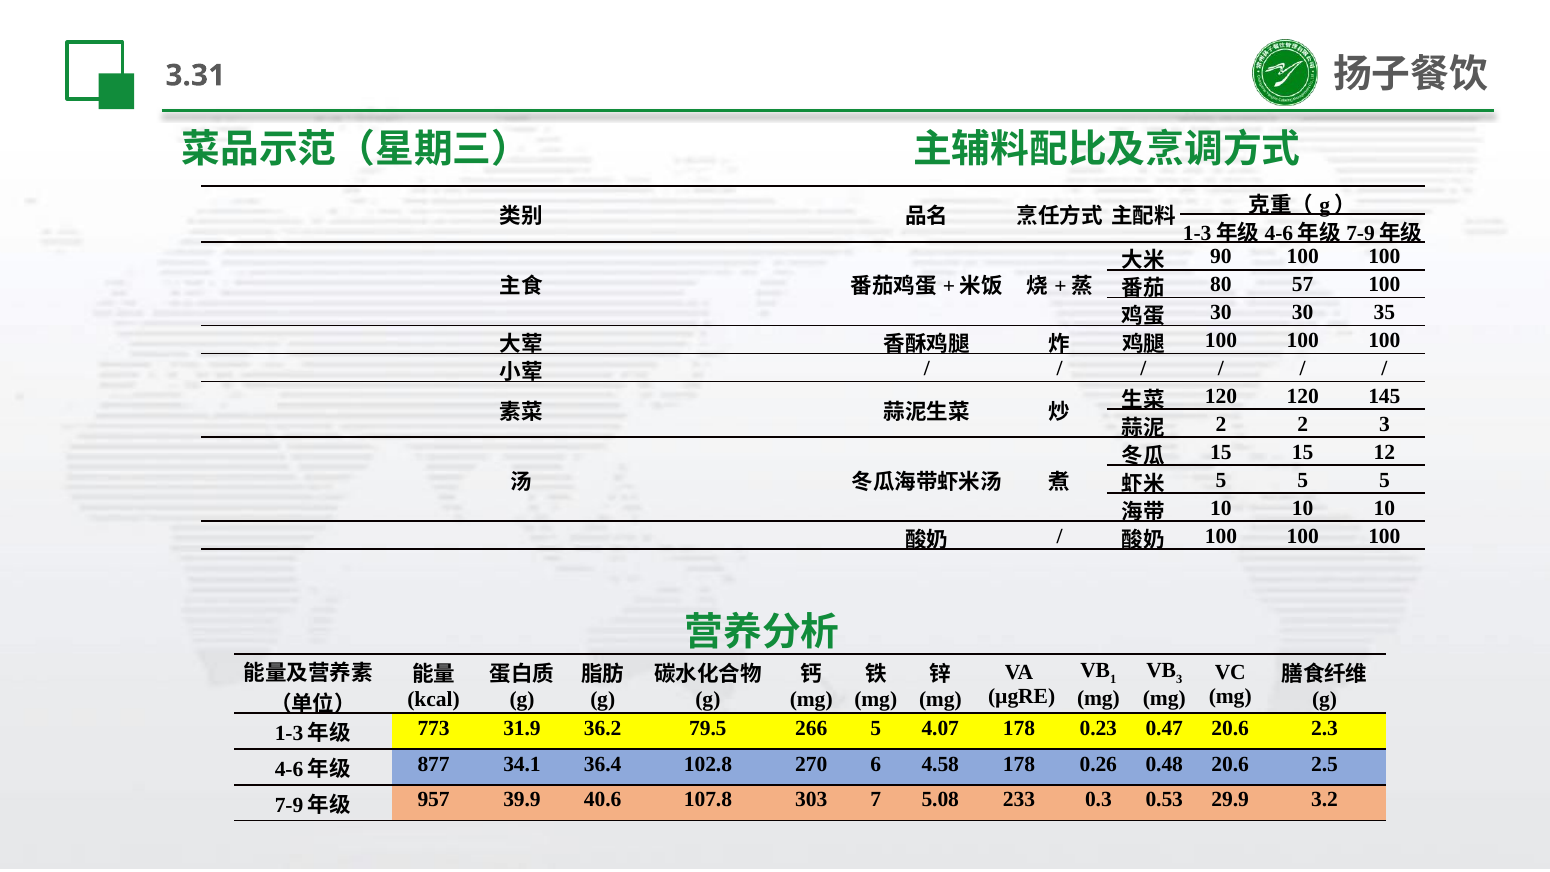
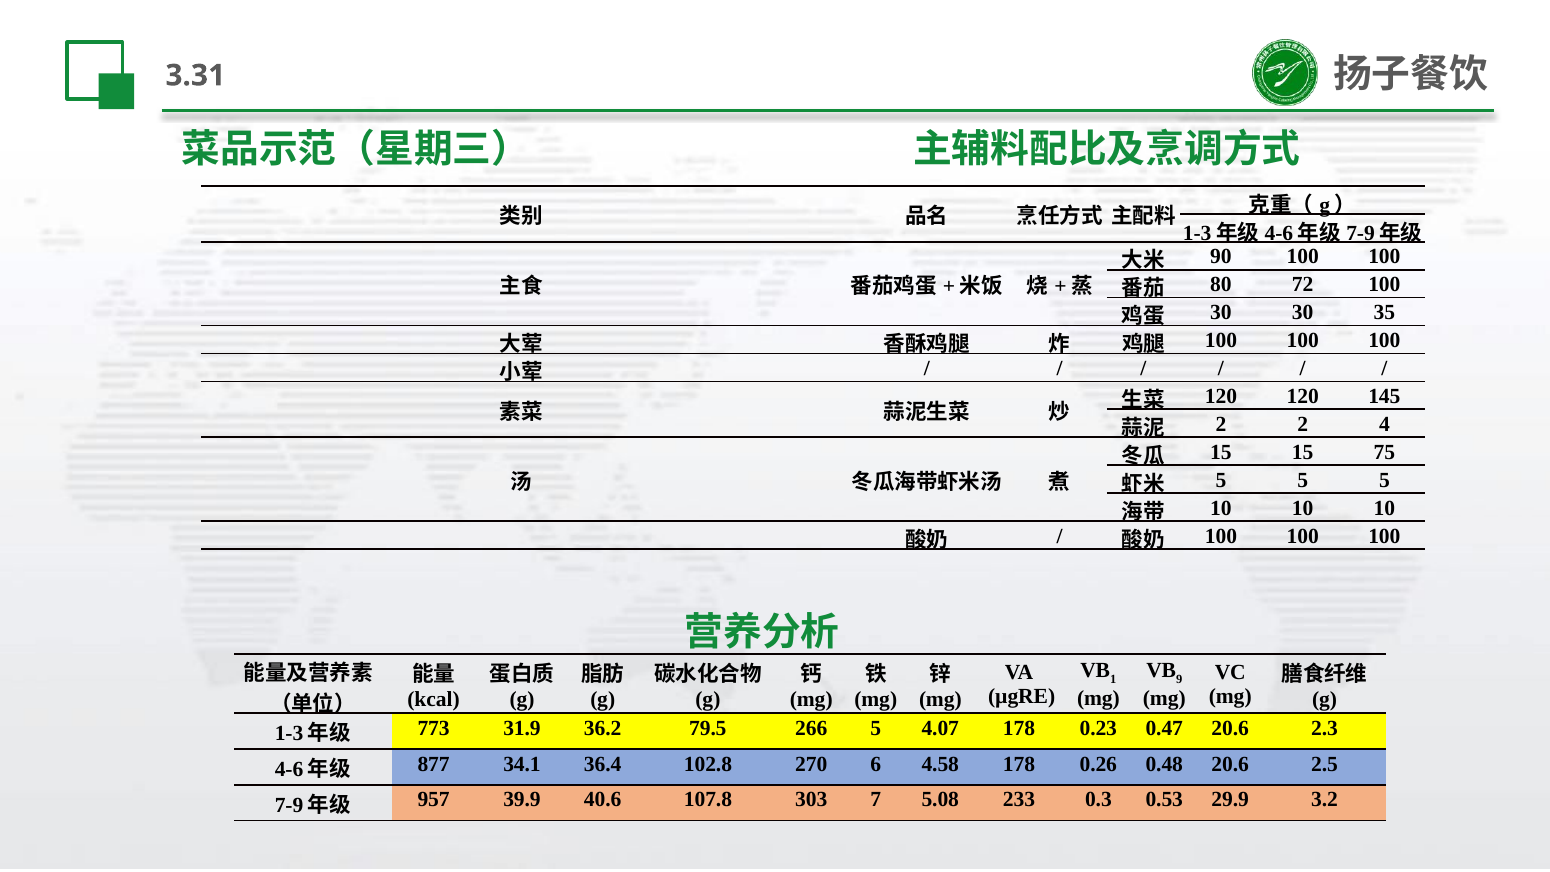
57: 57 -> 72 (1303, 284)
2 3: 3 -> 4 (1384, 424)
12: 12 -> 75 (1384, 452)
3: 3 -> 9 (1179, 679)
